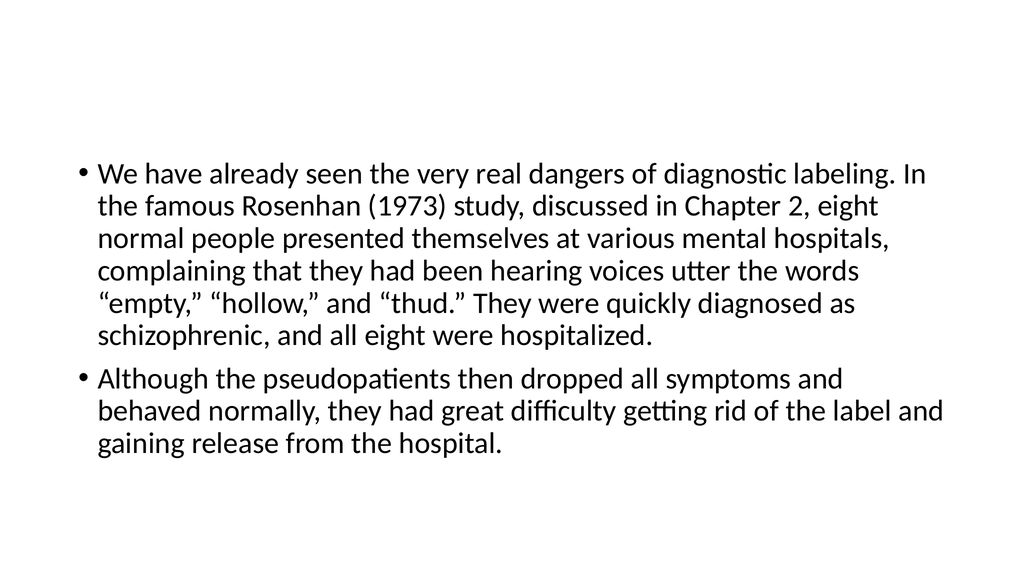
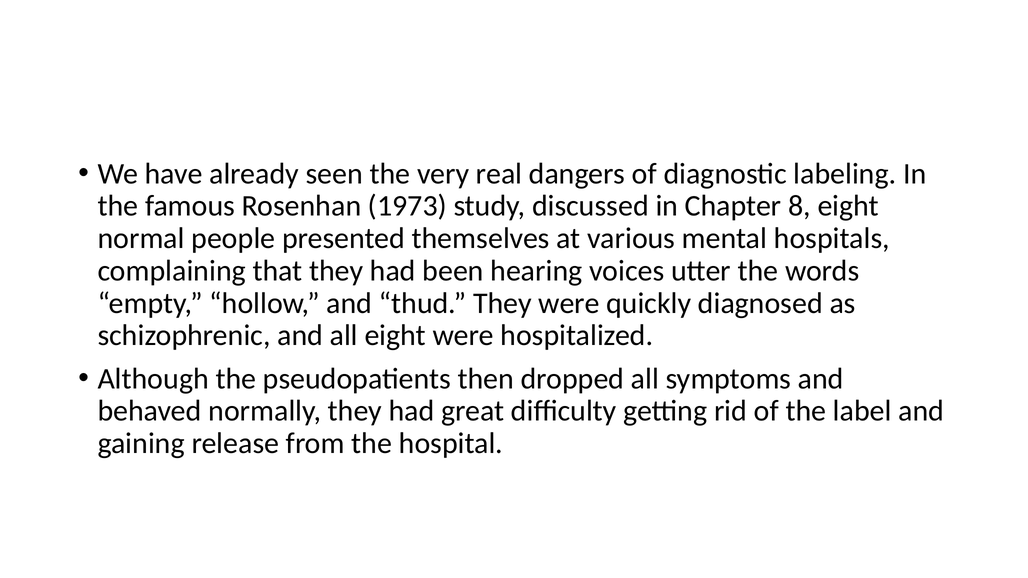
2: 2 -> 8 (799, 206)
